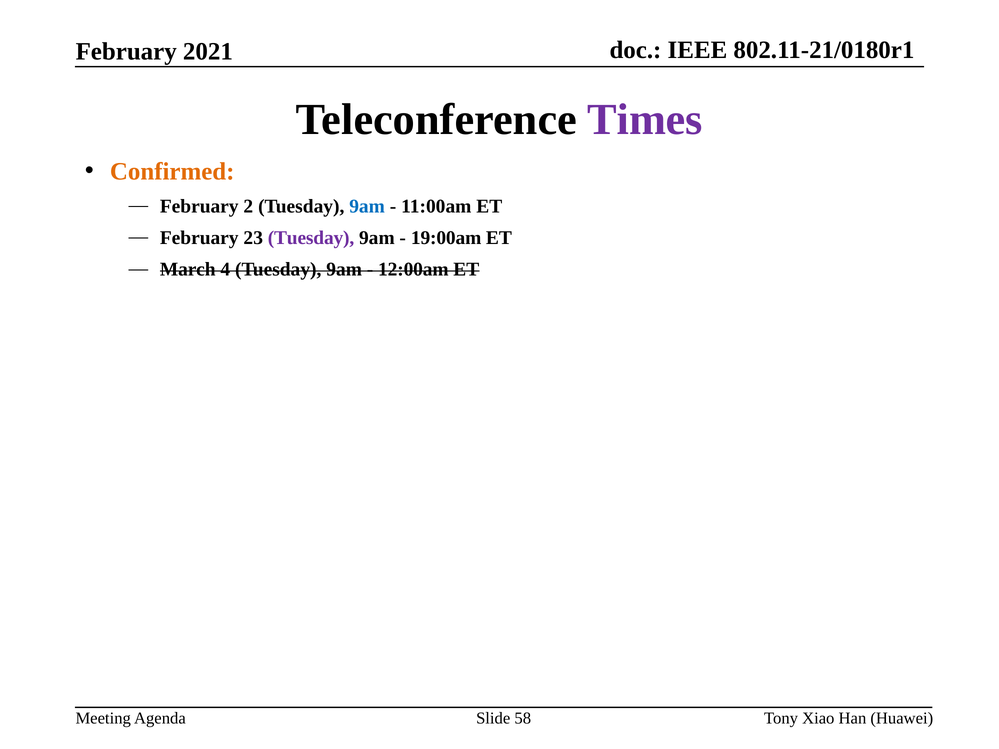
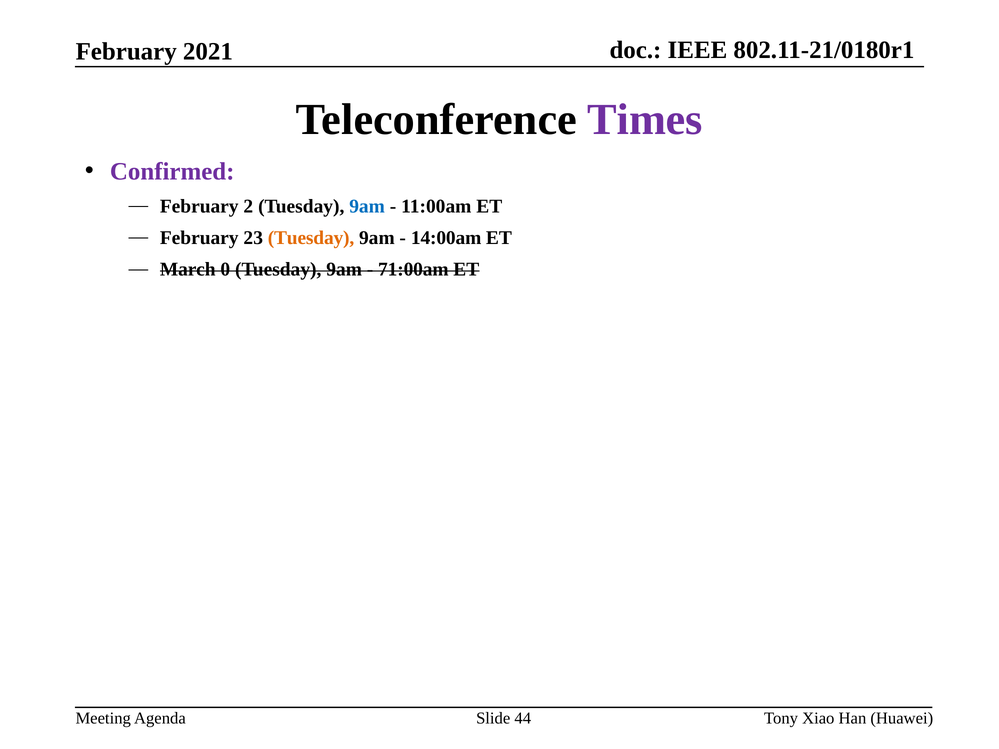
Confirmed colour: orange -> purple (172, 172)
Tuesday colour: purple -> orange (311, 238)
19:00am: 19:00am -> 14:00am (446, 238)
4: 4 -> 0 (225, 270)
12:00am: 12:00am -> 71:00am (413, 270)
58: 58 -> 44 (523, 719)
